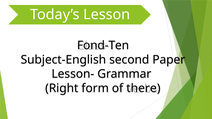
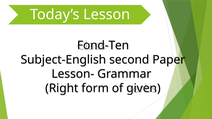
there: there -> given (143, 88)
